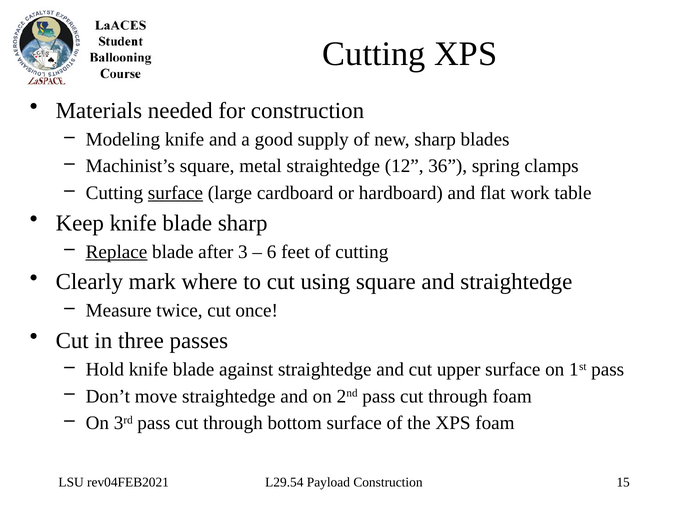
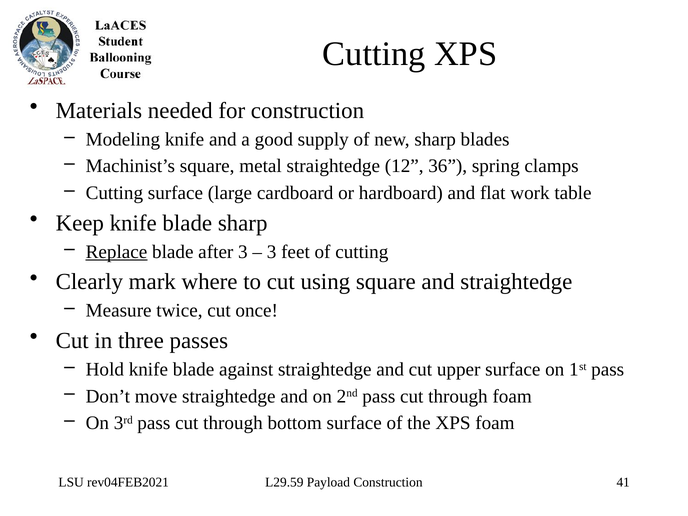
surface underline: present -> none (175, 193)
6: 6 -> 3 (272, 252)
L29.54: L29.54 -> L29.59 (284, 483)
15: 15 -> 41 (623, 483)
